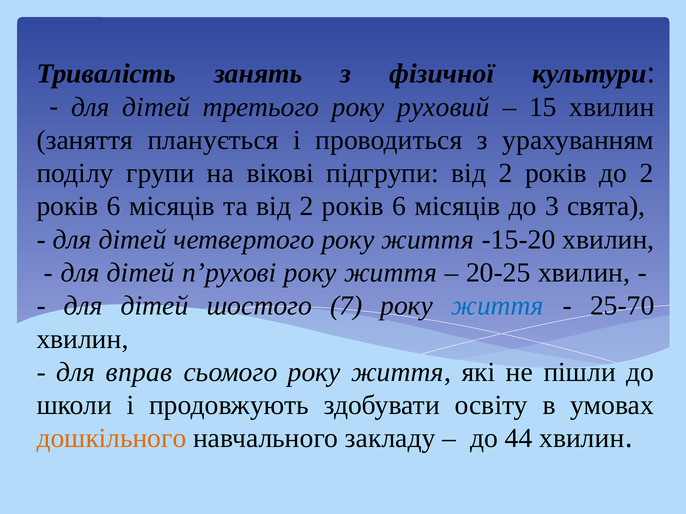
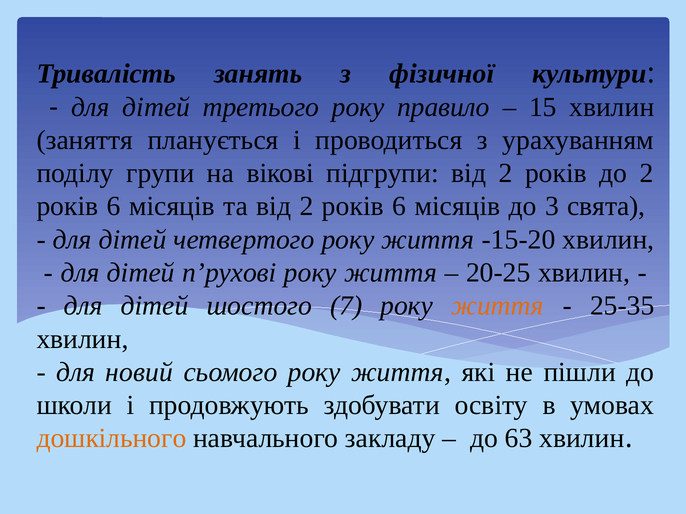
руховий: руховий -> правило (443, 107)
життя colour: blue -> orange (498, 306)
25-70: 25-70 -> 25-35 (622, 306)
вправ: вправ -> новий (139, 372)
44: 44 -> 63 (519, 439)
